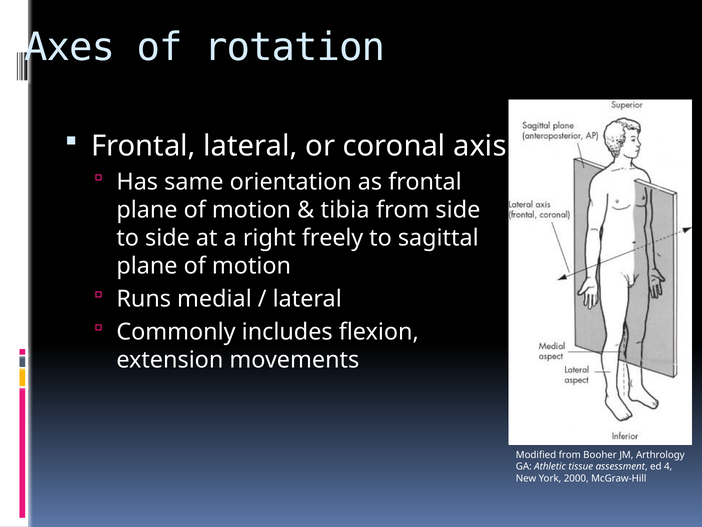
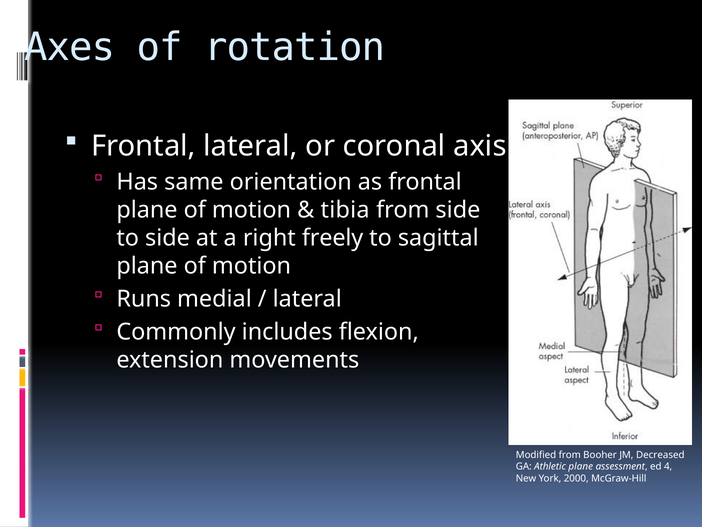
Arthrology: Arthrology -> Decreased (660, 455)
Athletic tissue: tissue -> plane (581, 466)
